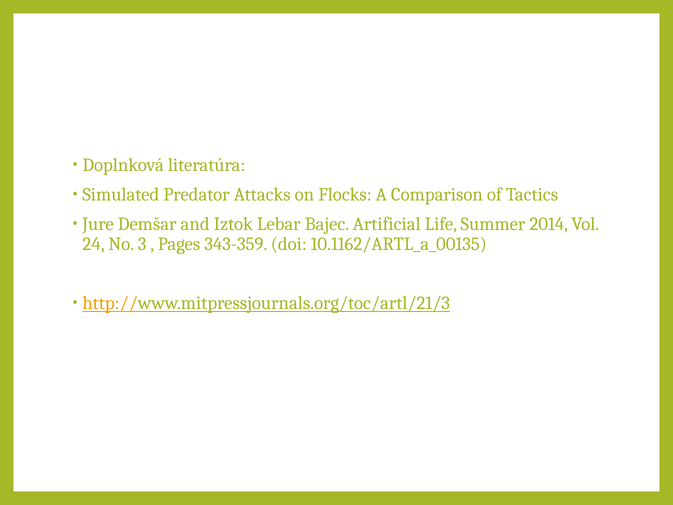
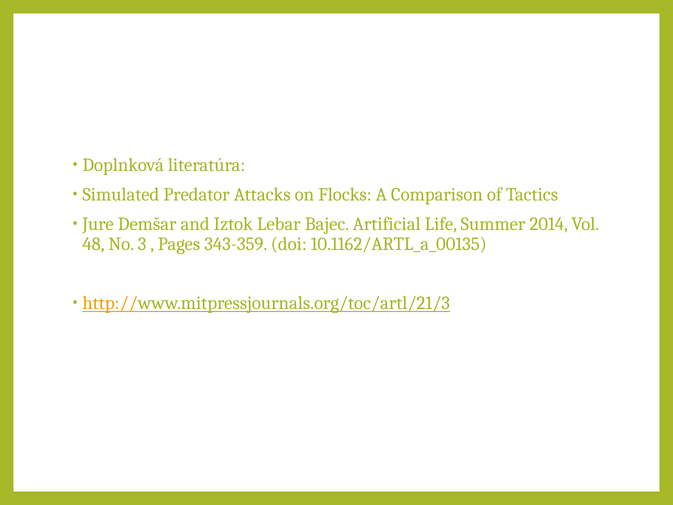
24: 24 -> 48 (94, 244)
